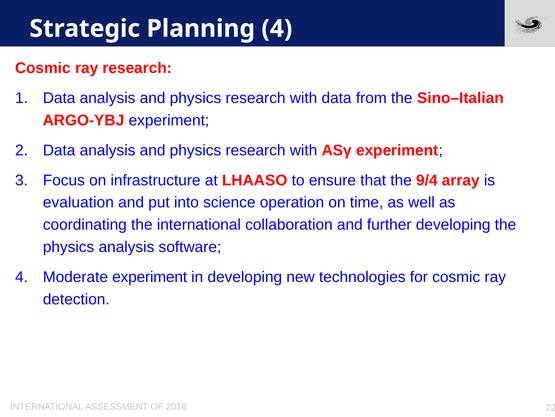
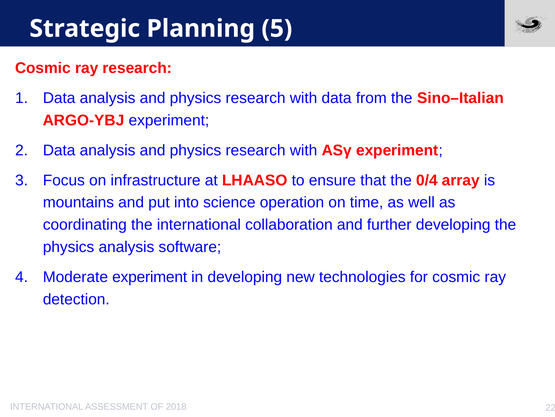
Planning 4: 4 -> 5 (277, 29)
9/4: 9/4 -> 0/4 (427, 180)
evaluation: evaluation -> mountains (78, 202)
